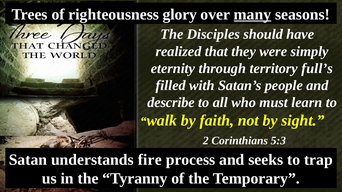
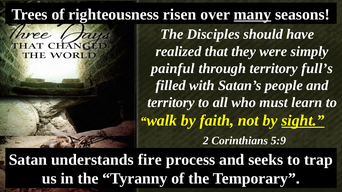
glory: glory -> risen (180, 14)
eternity: eternity -> painful (173, 69)
describe: describe -> territory (171, 103)
sight underline: none -> present (303, 121)
5:3: 5:3 -> 5:9 (278, 141)
